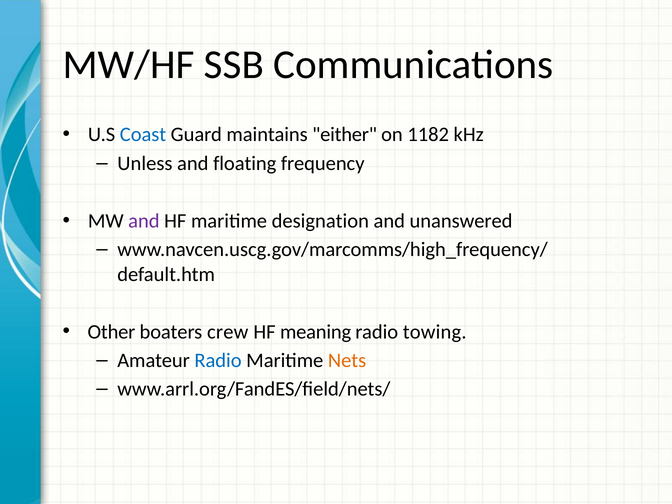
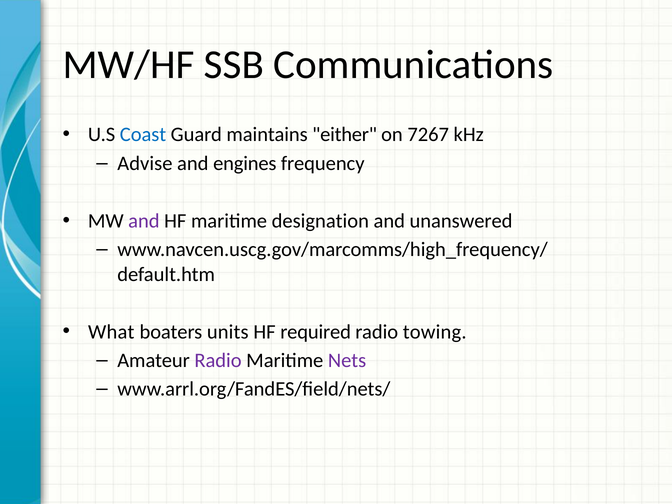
1182: 1182 -> 7267 (428, 135)
Unless: Unless -> Advise (145, 163)
floating: floating -> engines (245, 163)
Other: Other -> What (111, 332)
crew: crew -> units (228, 332)
meaning: meaning -> required (316, 332)
Radio colour: blue -> purple (218, 360)
Nets colour: orange -> purple (347, 360)
